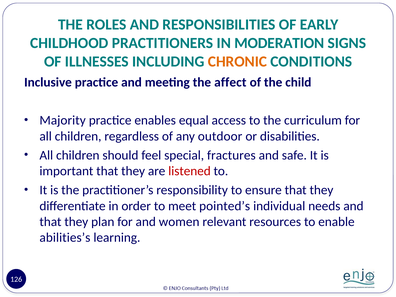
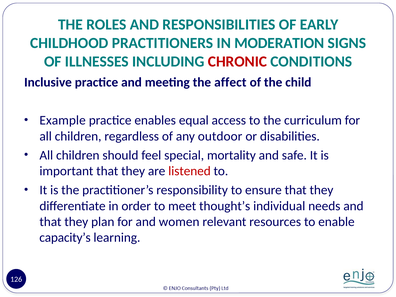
CHRONIC colour: orange -> red (237, 62)
Majority: Majority -> Example (63, 120)
fractures: fractures -> mortality (231, 155)
pointed’s: pointed’s -> thought’s (225, 206)
abilities’s: abilities’s -> capacity’s (65, 238)
